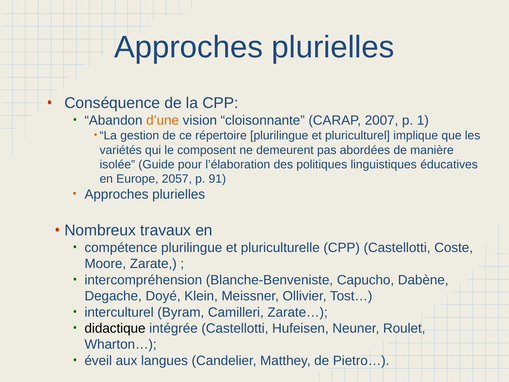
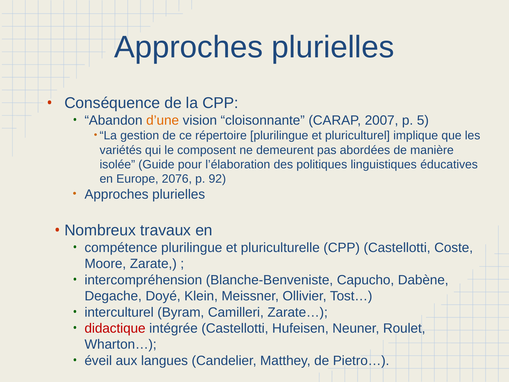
1: 1 -> 5 (423, 120)
2057: 2057 -> 2076 (177, 179)
91: 91 -> 92 (217, 179)
didactique colour: black -> red (115, 328)
